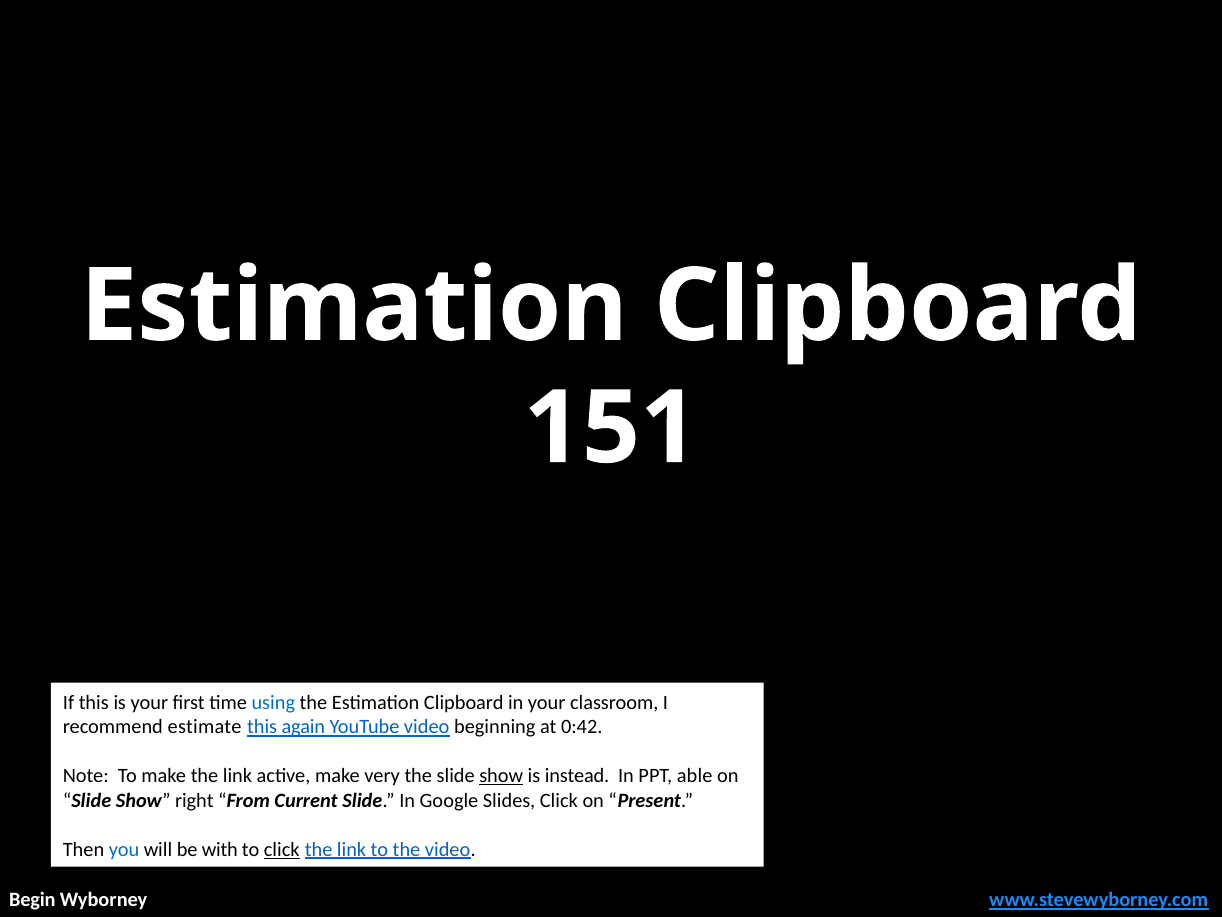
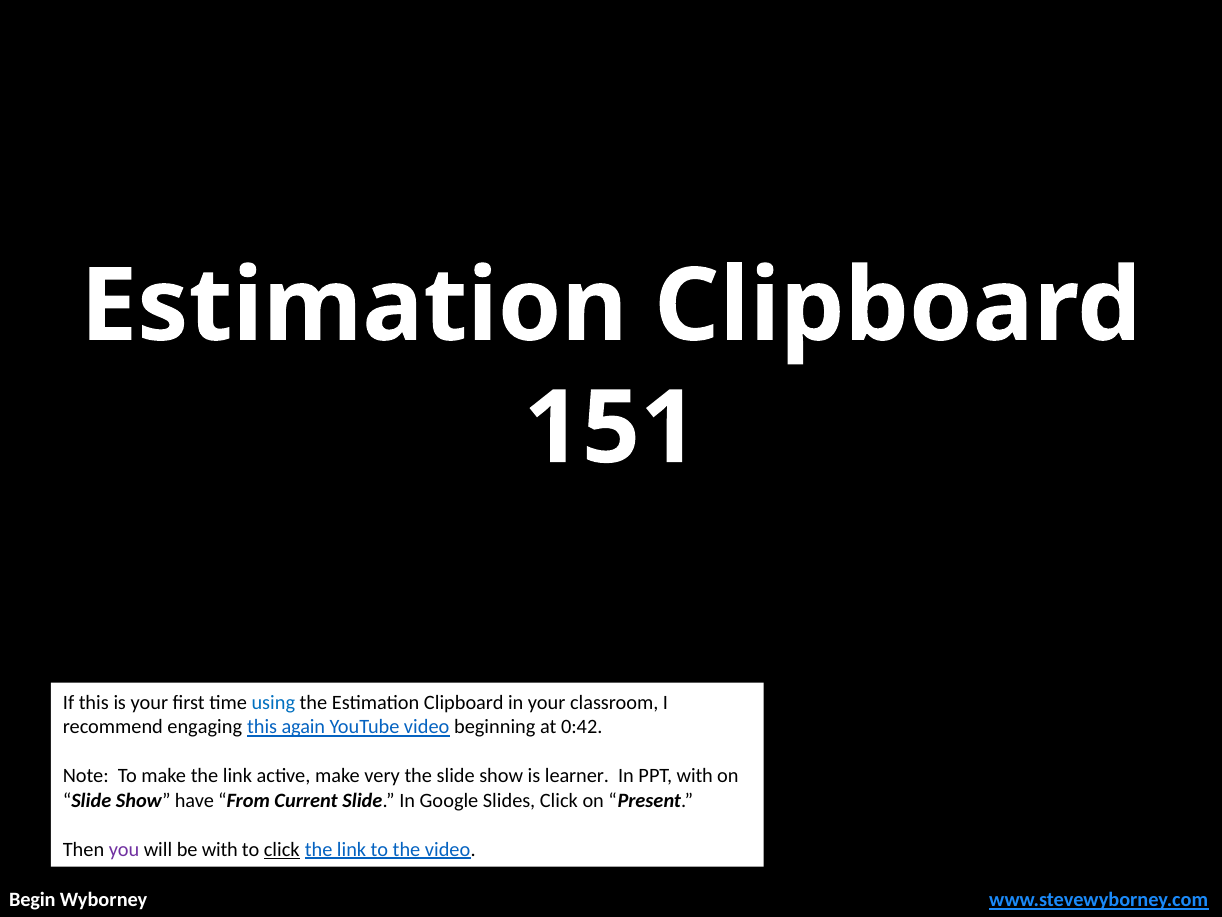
estimate: estimate -> engaging (205, 726)
show underline: present -> none (501, 776)
instead: instead -> learner (577, 776)
PPT able: able -> with (695, 776)
right: right -> have (194, 800)
you colour: blue -> purple (124, 849)
